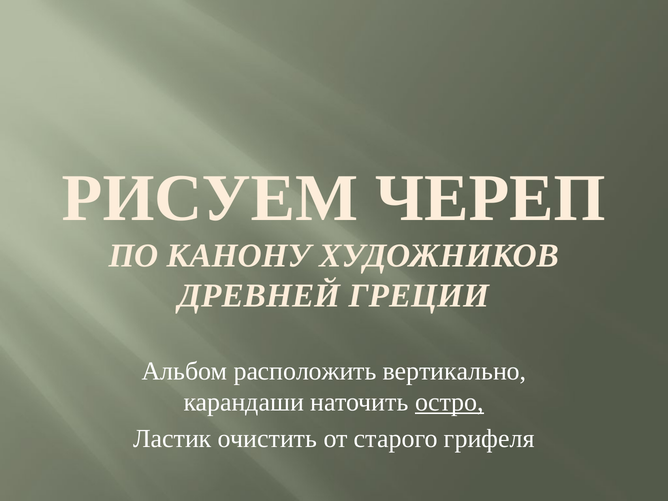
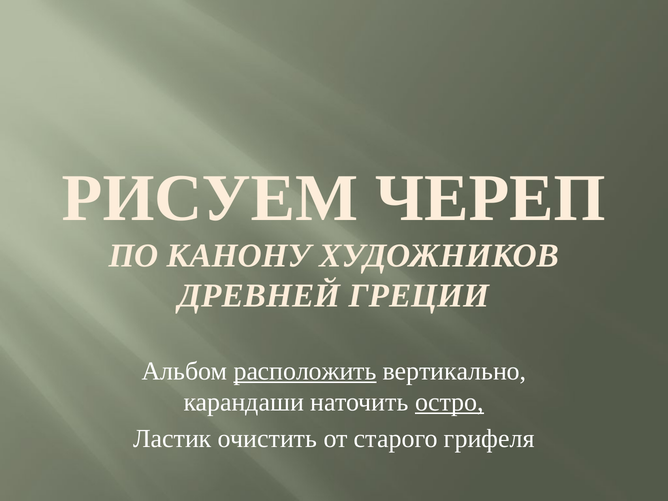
расположить underline: none -> present (305, 371)
